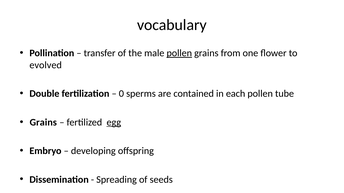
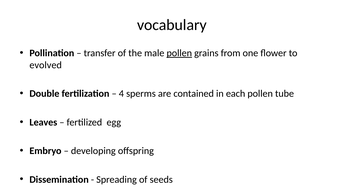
0: 0 -> 4 (121, 94)
Grains: Grains -> Leaves (43, 123)
egg underline: present -> none (114, 123)
